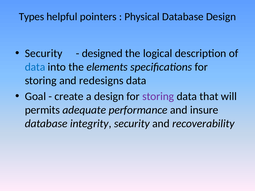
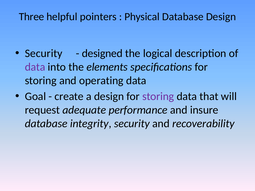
Types: Types -> Three (32, 17)
data colour: blue -> purple (35, 67)
redesigns: redesigns -> operating (101, 81)
permits: permits -> request (42, 110)
